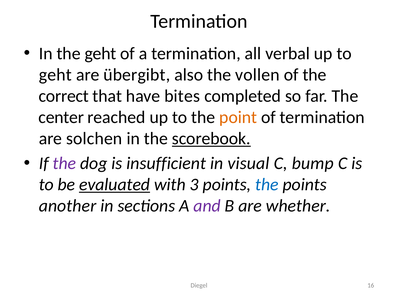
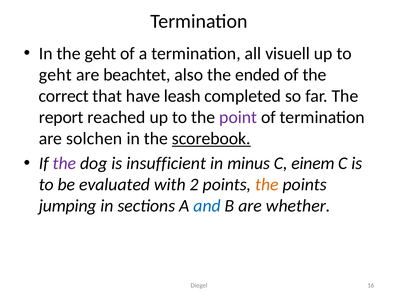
verbal: verbal -> visuell (288, 53)
übergibt: übergibt -> beachtet (137, 75)
vollen: vollen -> ended (258, 75)
bites: bites -> leash (182, 96)
center: center -> report (61, 117)
point colour: orange -> purple (238, 117)
visual: visual -> minus (249, 163)
bump: bump -> einem (313, 163)
evaluated underline: present -> none (115, 184)
3: 3 -> 2 (194, 184)
the colour: blue -> orange (267, 184)
another: another -> jumping (68, 206)
and colour: purple -> blue (207, 206)
